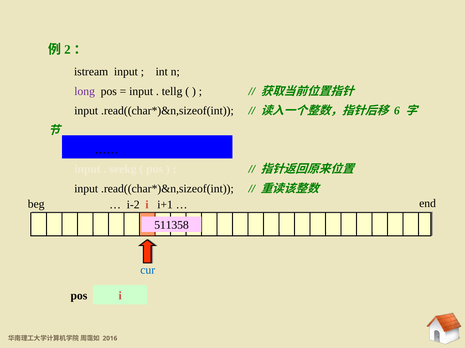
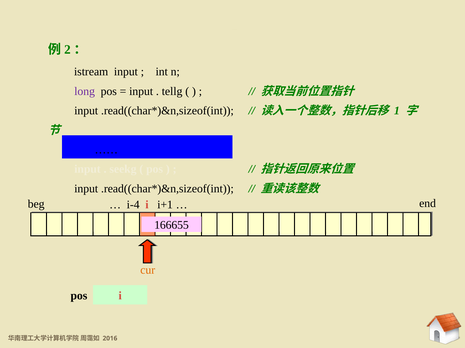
6: 6 -> 1 (397, 111)
i-2: i-2 -> i-4 (133, 205)
511358: 511358 -> 166655 (171, 226)
cur colour: blue -> orange (148, 271)
